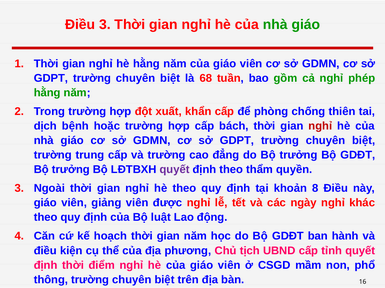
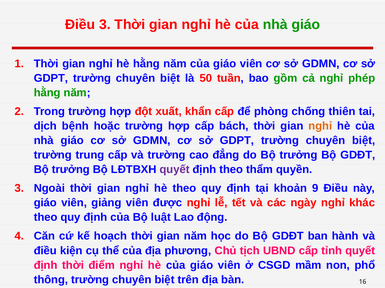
68: 68 -> 50 (206, 78)
nghỉ colour: red -> orange (320, 126)
8: 8 -> 9 (315, 189)
